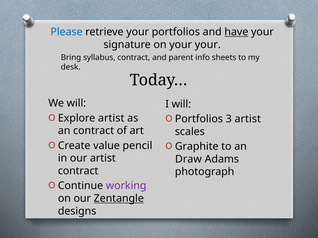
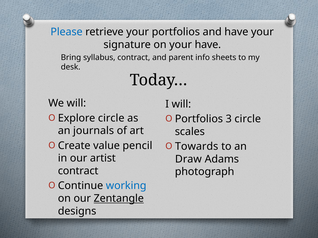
have underline: present -> none (236, 32)
your your: your -> have (208, 45)
Explore artist: artist -> circle (111, 118)
3 artist: artist -> circle (248, 119)
an contract: contract -> journals (94, 131)
Graphite: Graphite -> Towards (197, 147)
working colour: purple -> blue (126, 186)
